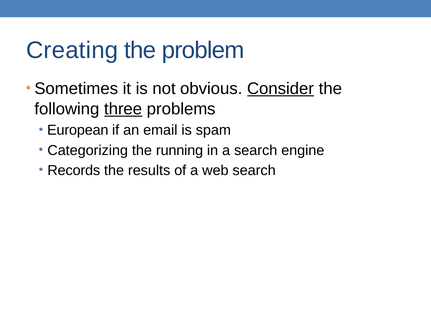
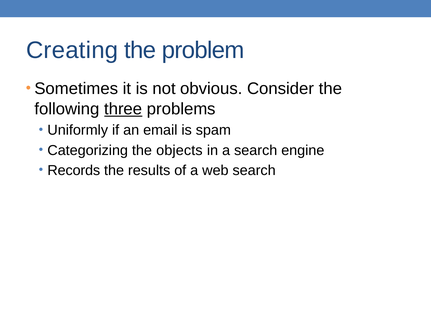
Consider underline: present -> none (281, 89)
European: European -> Uniformly (78, 130)
running: running -> objects (179, 150)
